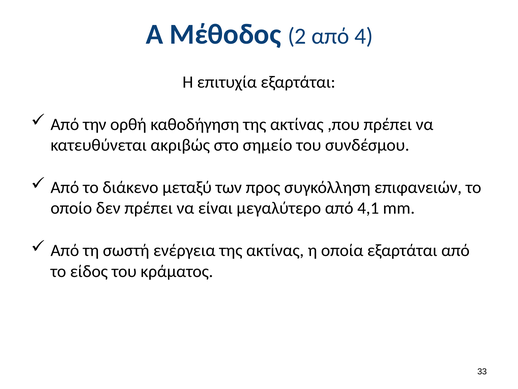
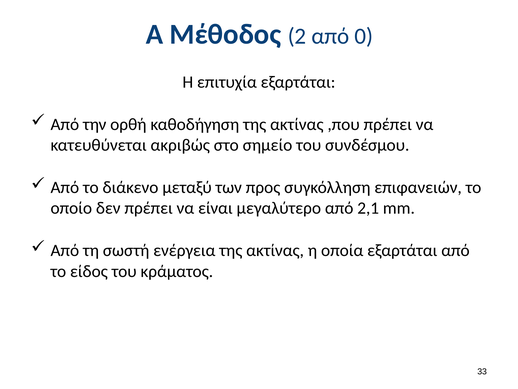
4: 4 -> 0 (364, 36)
4,1: 4,1 -> 2,1 (368, 208)
